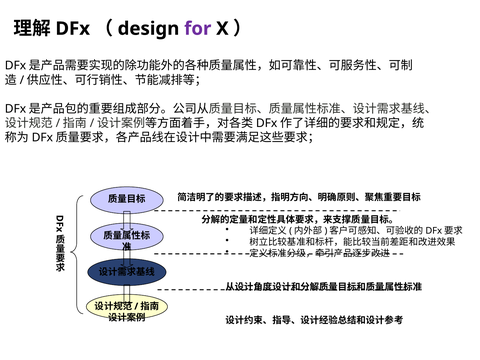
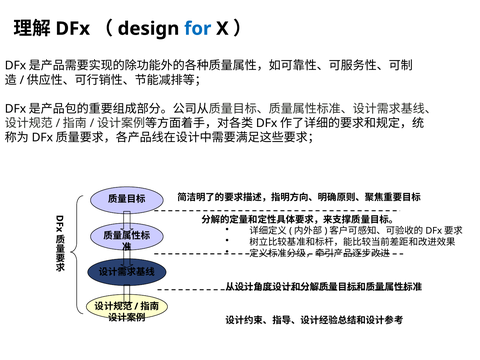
for colour: purple -> blue (198, 29)
